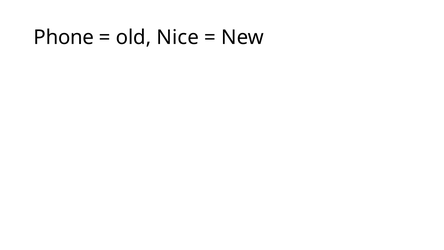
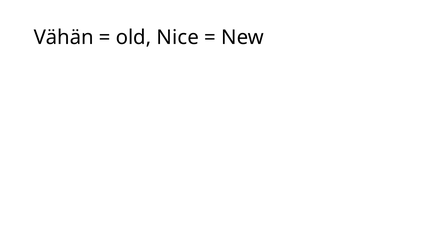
Phone: Phone -> Vähän (64, 37)
